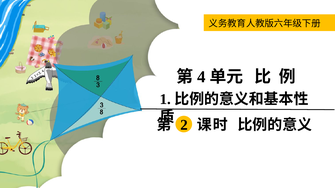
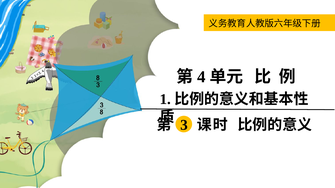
2: 2 -> 3 (184, 125)
